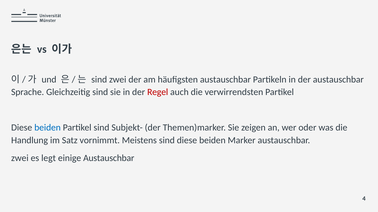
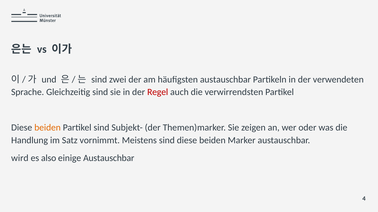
der austauschbar: austauschbar -> verwendeten (338, 80)
beiden colour: blue -> orange (48, 128)
zwei: zwei -> wird (20, 158)
legt: legt -> also (49, 158)
